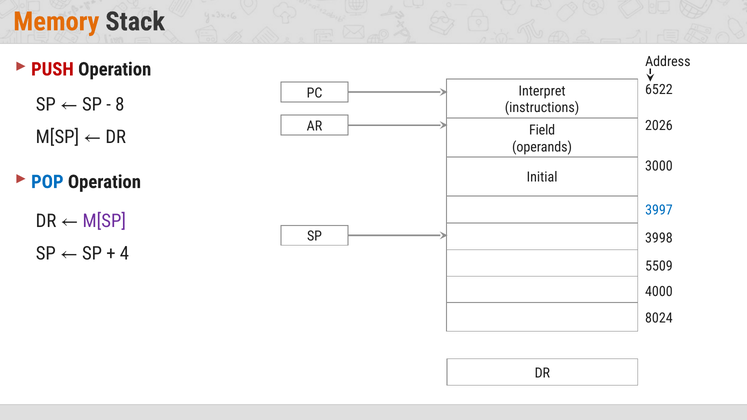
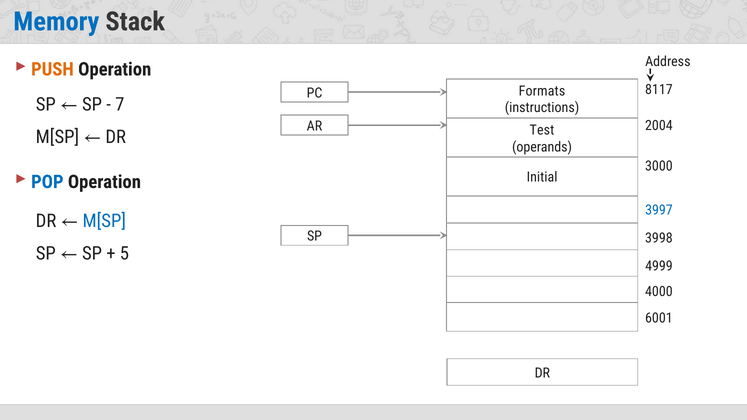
Memory colour: orange -> blue (56, 22)
PUSH colour: red -> orange (52, 69)
6522: 6522 -> 8117 (659, 90)
Interpret: Interpret -> Formats (542, 91)
8: 8 -> 7 (120, 104)
2026: 2026 -> 2004 (659, 125)
Field: Field -> Test (542, 130)
M[SP colour: purple -> blue (104, 221)
4: 4 -> 5 (124, 254)
5509: 5509 -> 4999 (659, 266)
8024: 8024 -> 6001 (659, 318)
